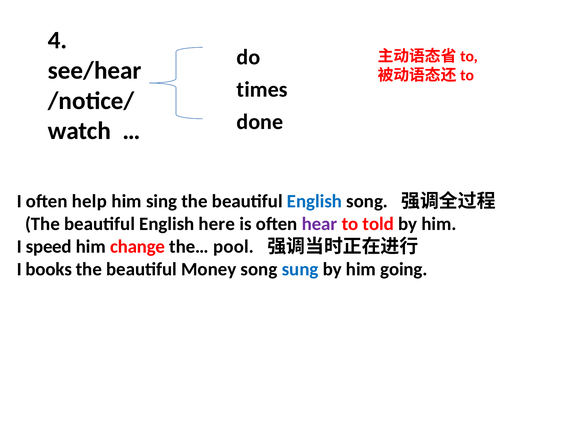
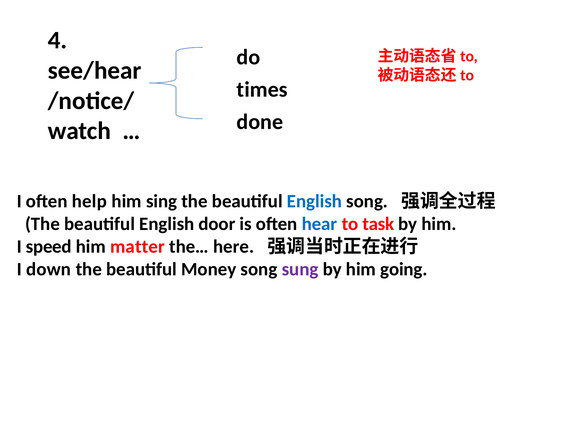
here: here -> door (217, 224)
hear colour: purple -> blue (320, 224)
told: told -> task (378, 224)
change: change -> matter (137, 246)
pool: pool -> here (234, 246)
books: books -> down (49, 269)
sung colour: blue -> purple (300, 269)
